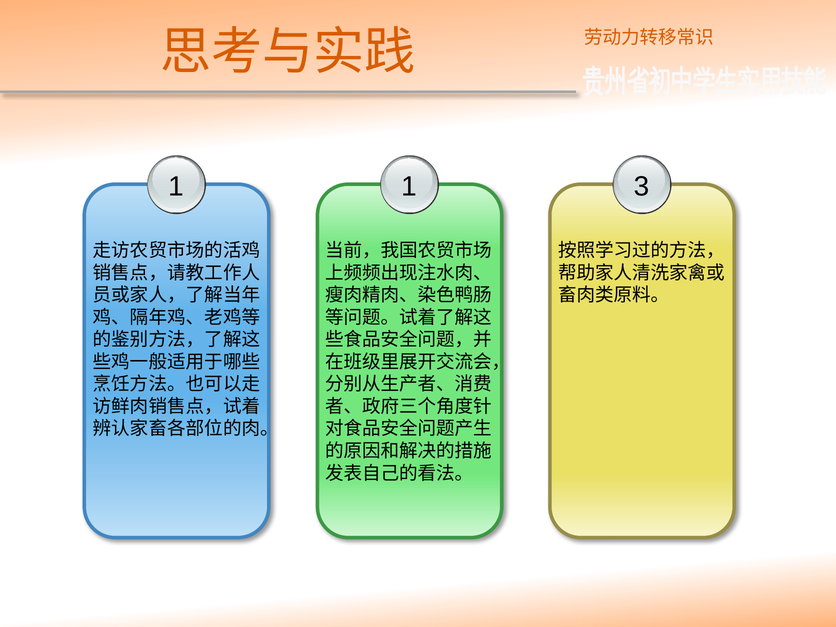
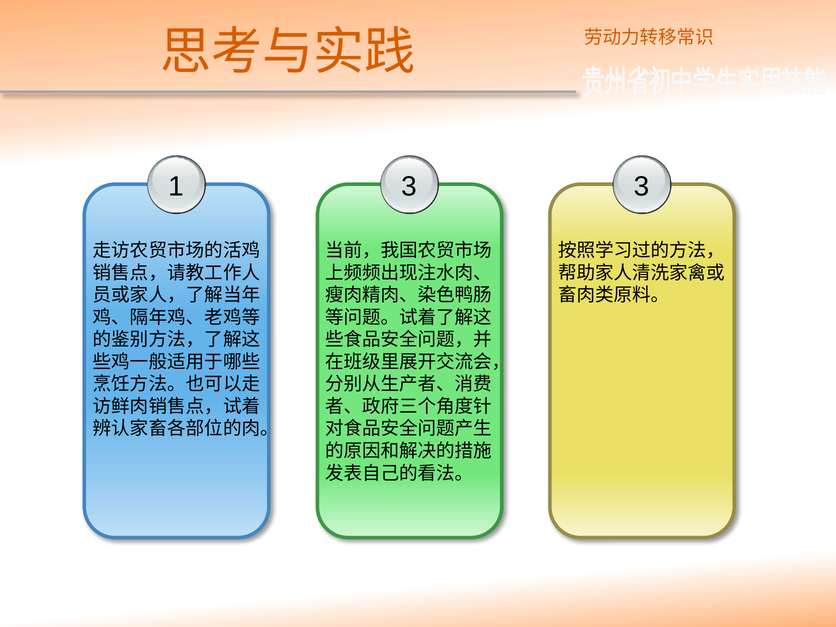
1 1: 1 -> 3 (409, 186)
